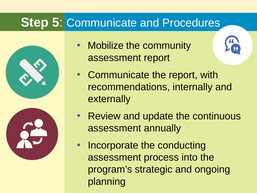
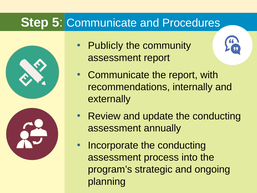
Mobilize: Mobilize -> Publicly (106, 46)
update the continuous: continuous -> conducting (217, 116)
